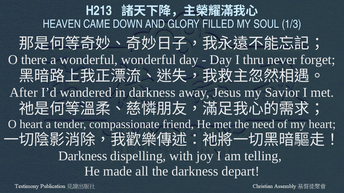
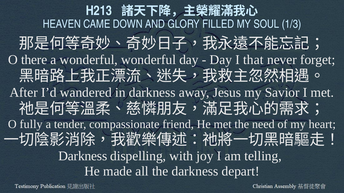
thru: thru -> that (253, 60)
O heart: heart -> fully (31, 125)
